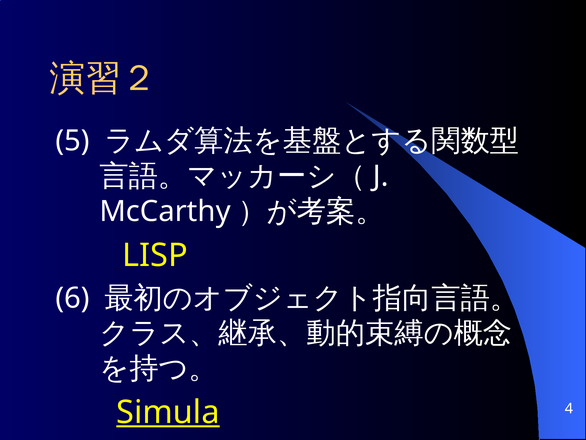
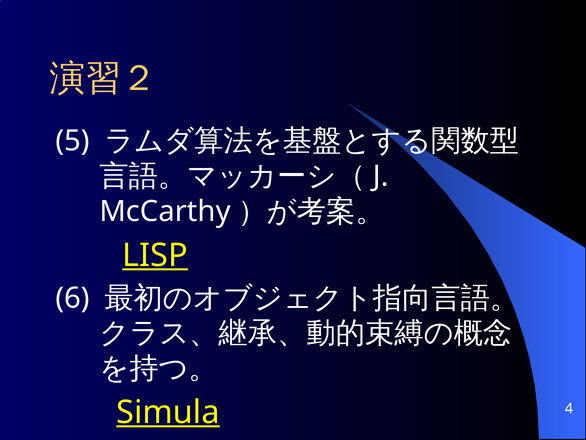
LISP underline: none -> present (155, 255)
